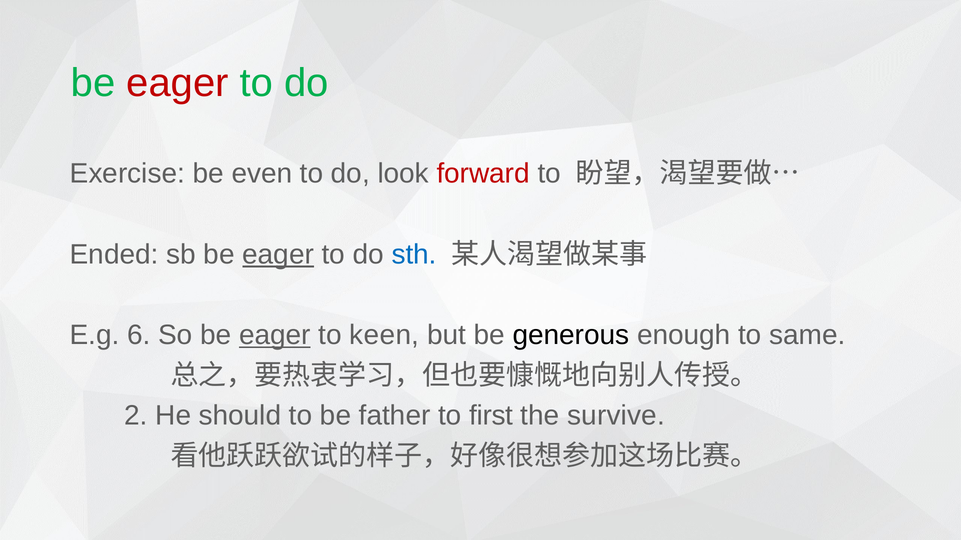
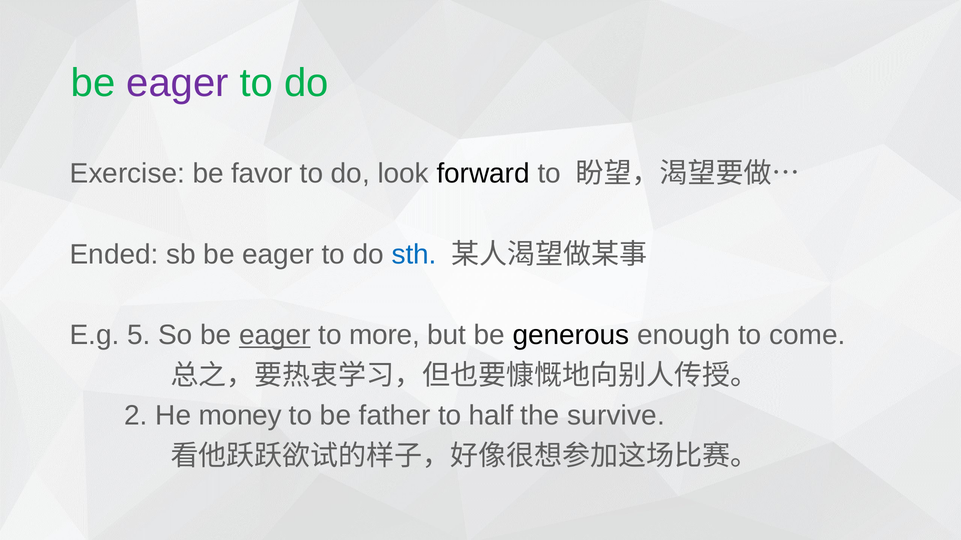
eager colour: red -> purple (178, 83)
even: even -> favor (262, 174)
forward colour: red -> black (483, 174)
eager underline: present -> none (278, 255)
6: 6 -> 5 (139, 335)
keen: keen -> more (385, 335)
same: same -> come (807, 335)
should: should -> money (240, 416)
first: first -> half (491, 416)
